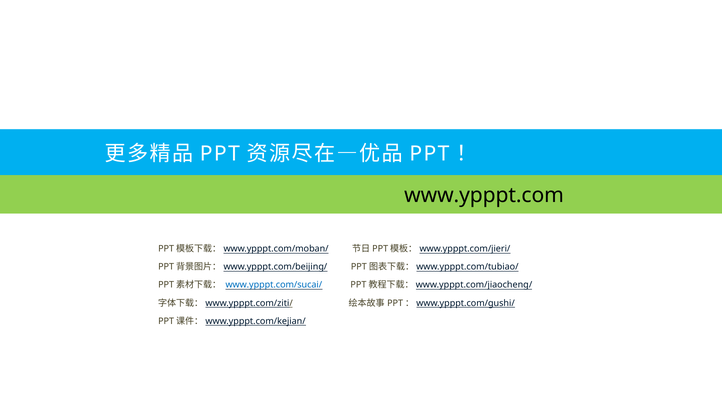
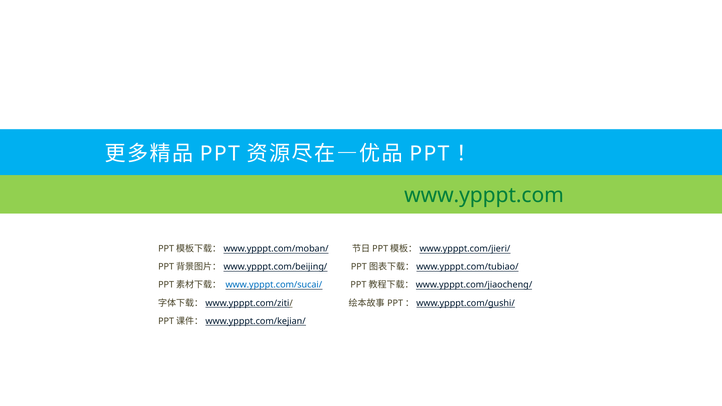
www.ypppt.com colour: black -> green (484, 196)
